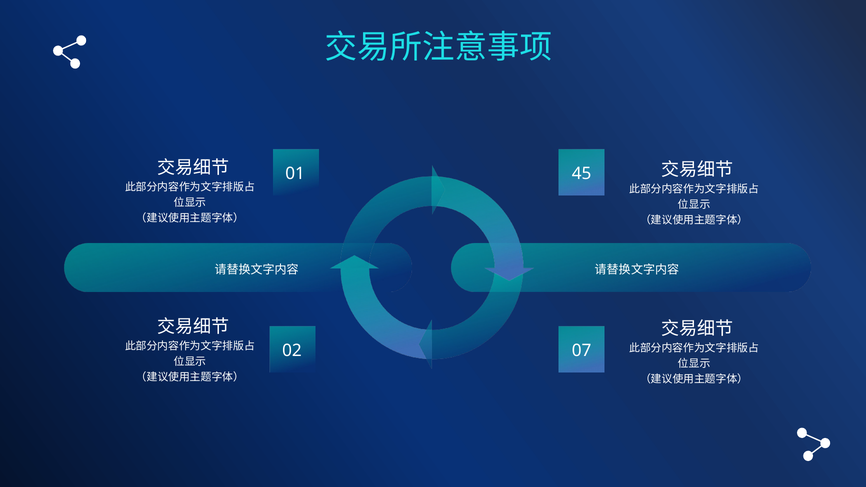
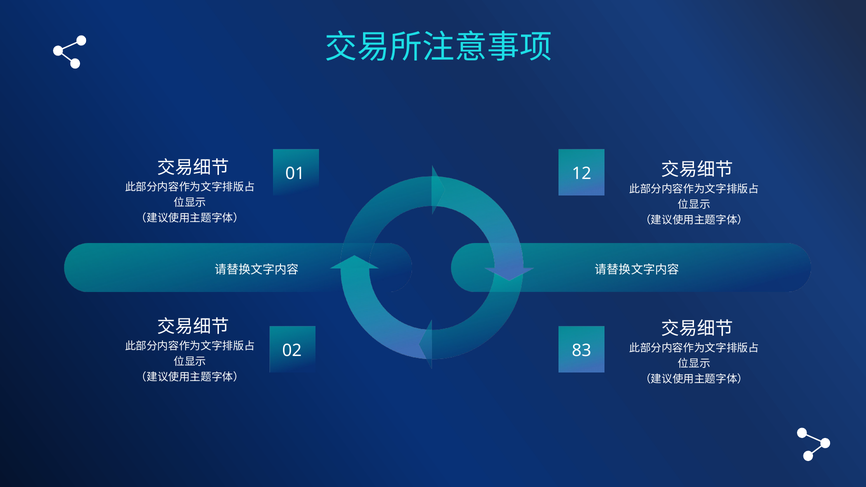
45: 45 -> 12 (582, 174)
07: 07 -> 83 (582, 351)
